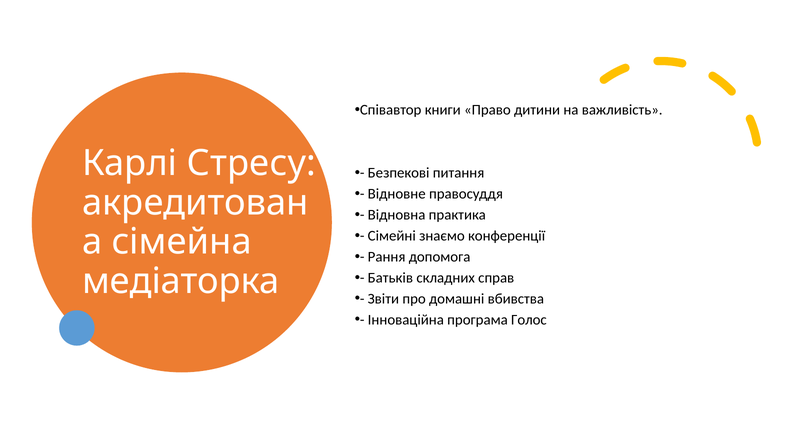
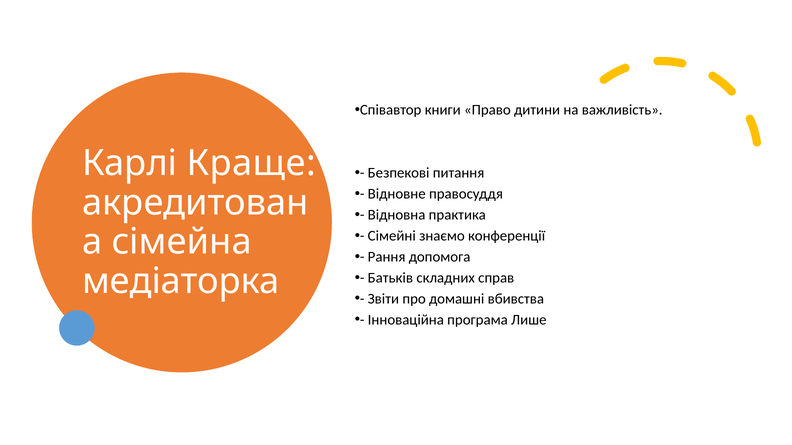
Стресу: Стресу -> Краще (251, 164)
Голос: Голос -> Лише (529, 320)
